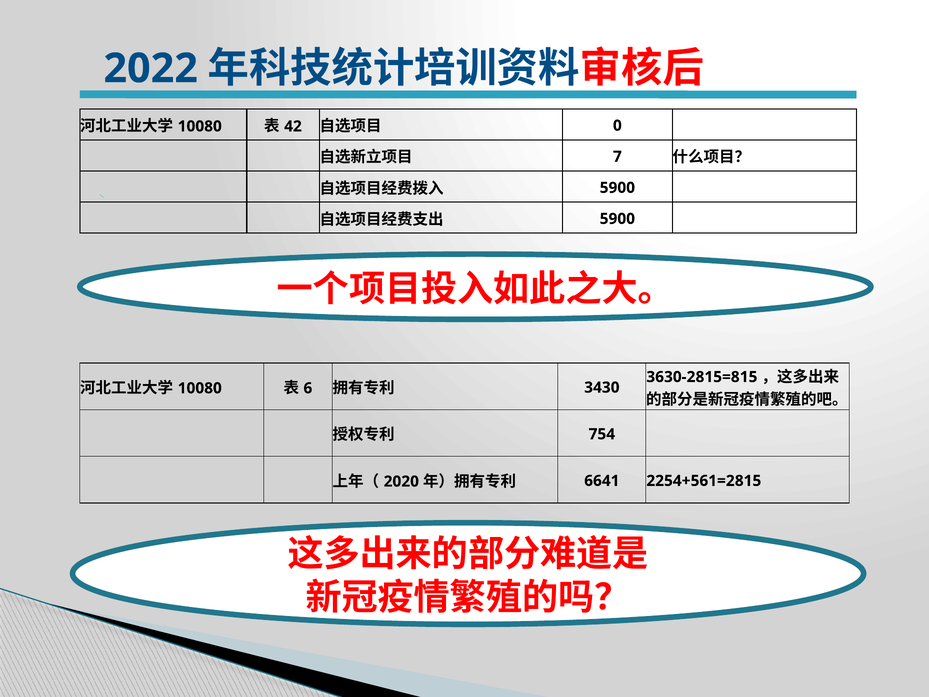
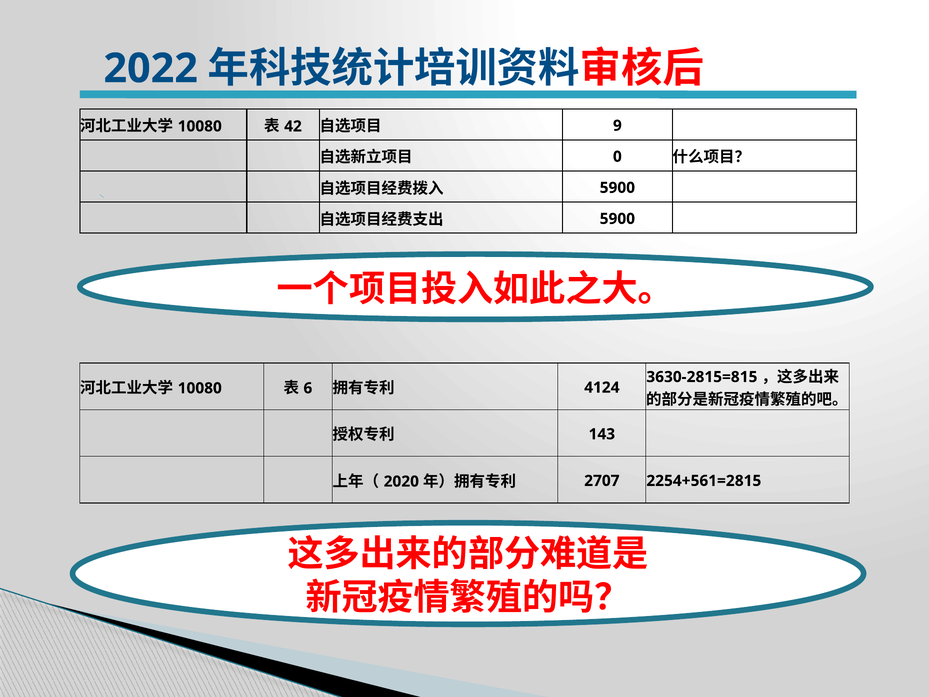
0: 0 -> 9 (617, 126)
7: 7 -> 0 (617, 157)
3430: 3430 -> 4124 (602, 387)
754: 754 -> 143 (602, 434)
6641: 6641 -> 2707 (602, 481)
